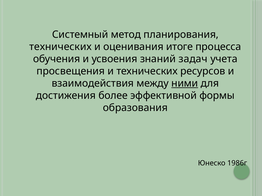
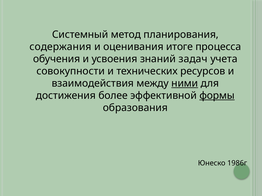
технических: технических -> содержания (60, 47)
просвещения: просвещения -> совокупности (71, 71)
формы underline: none -> present (217, 96)
